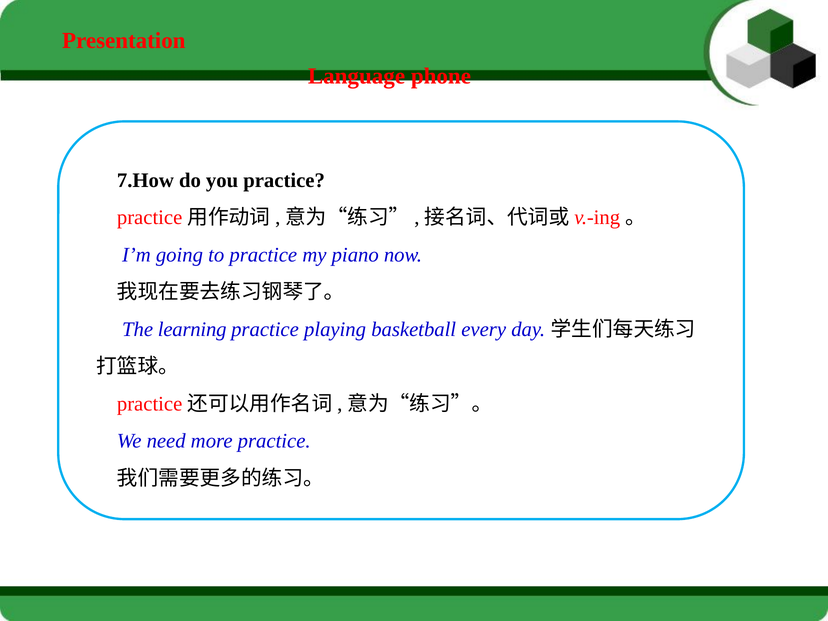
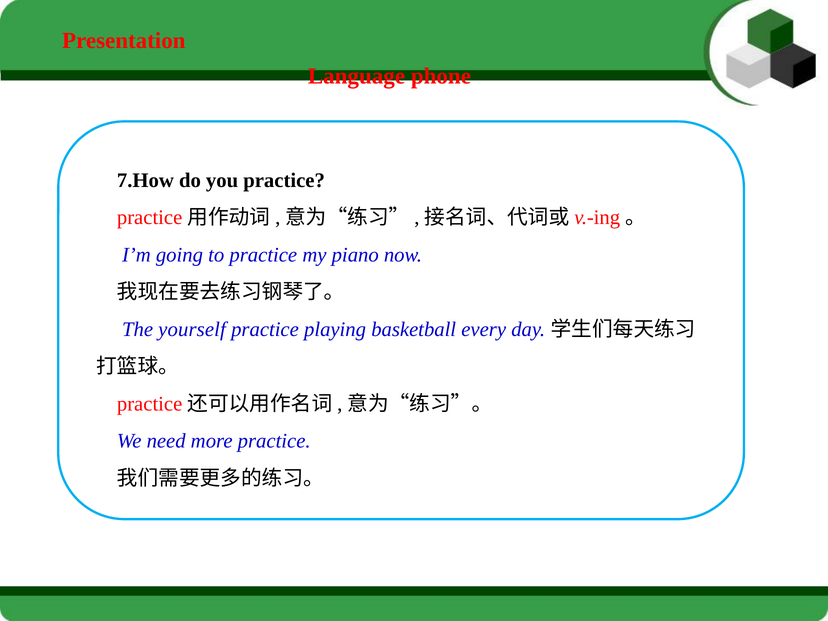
learning: learning -> yourself (192, 329)
